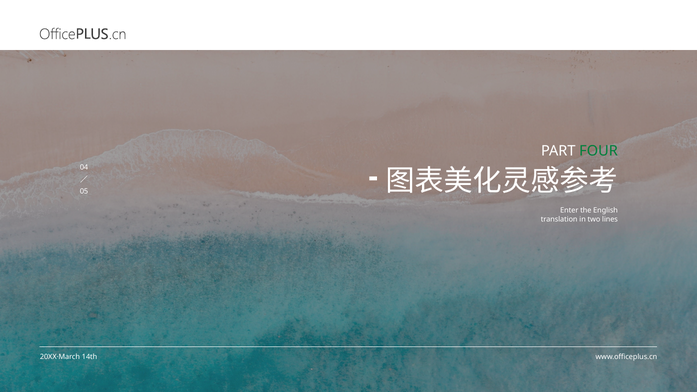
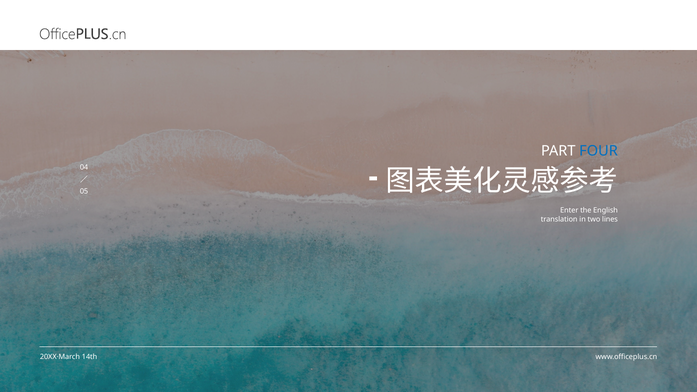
FOUR colour: green -> blue (599, 151)
